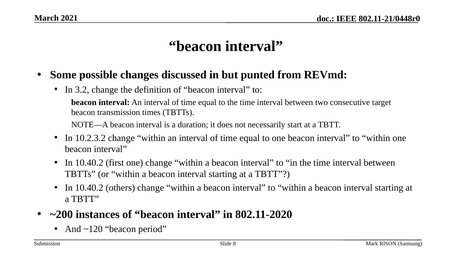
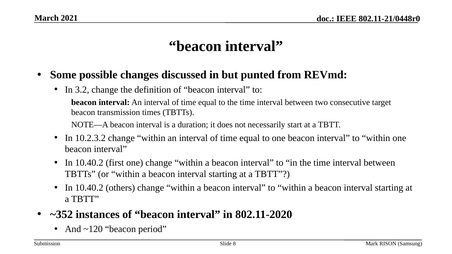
~200: ~200 -> ~352 (61, 215)
